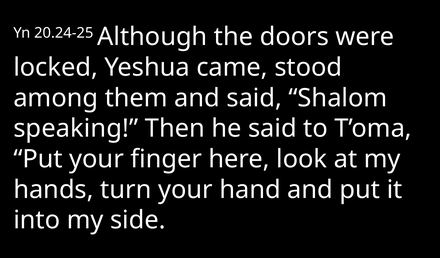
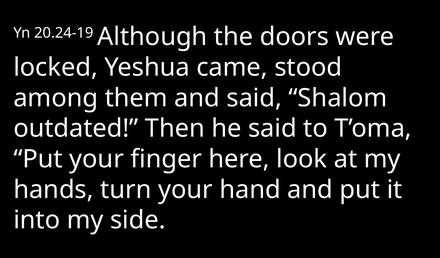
20.24-25: 20.24-25 -> 20.24-19 (64, 33)
speaking: speaking -> outdated (76, 128)
